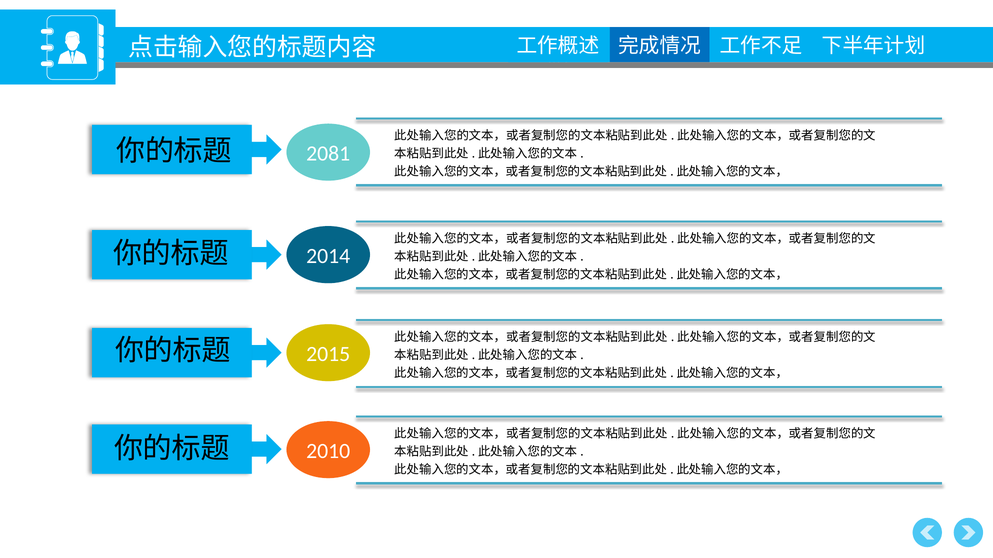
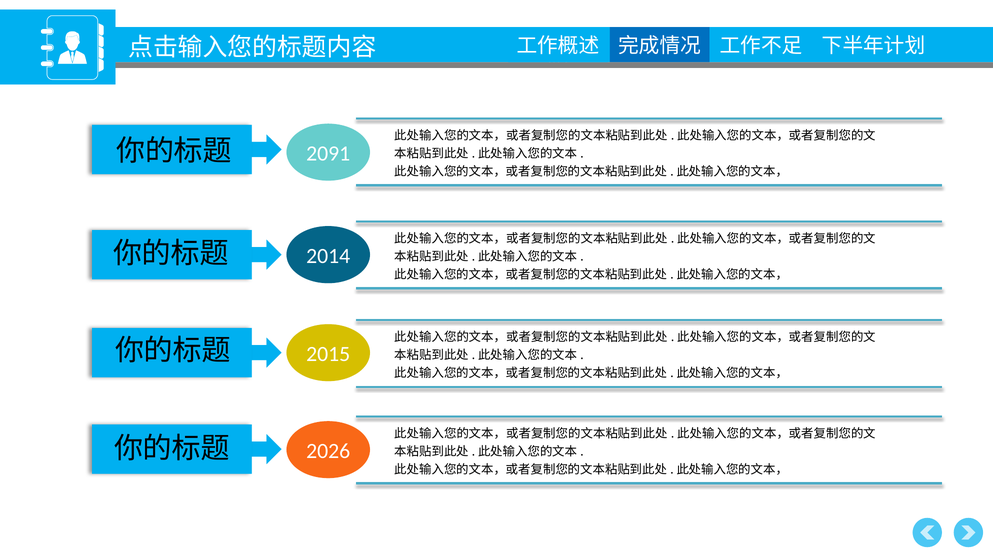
2081: 2081 -> 2091 (328, 154)
2010: 2010 -> 2026 (328, 451)
